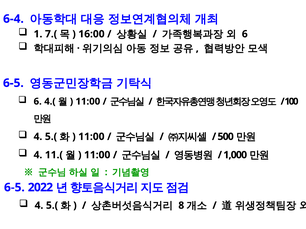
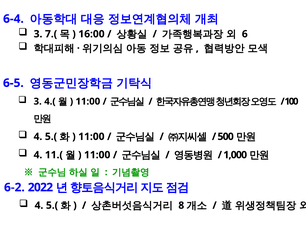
1: 1 -> 3 (38, 34)
6: 6 -> 3 (38, 102)
6-5: 6-5 -> 6-2 (14, 188)
